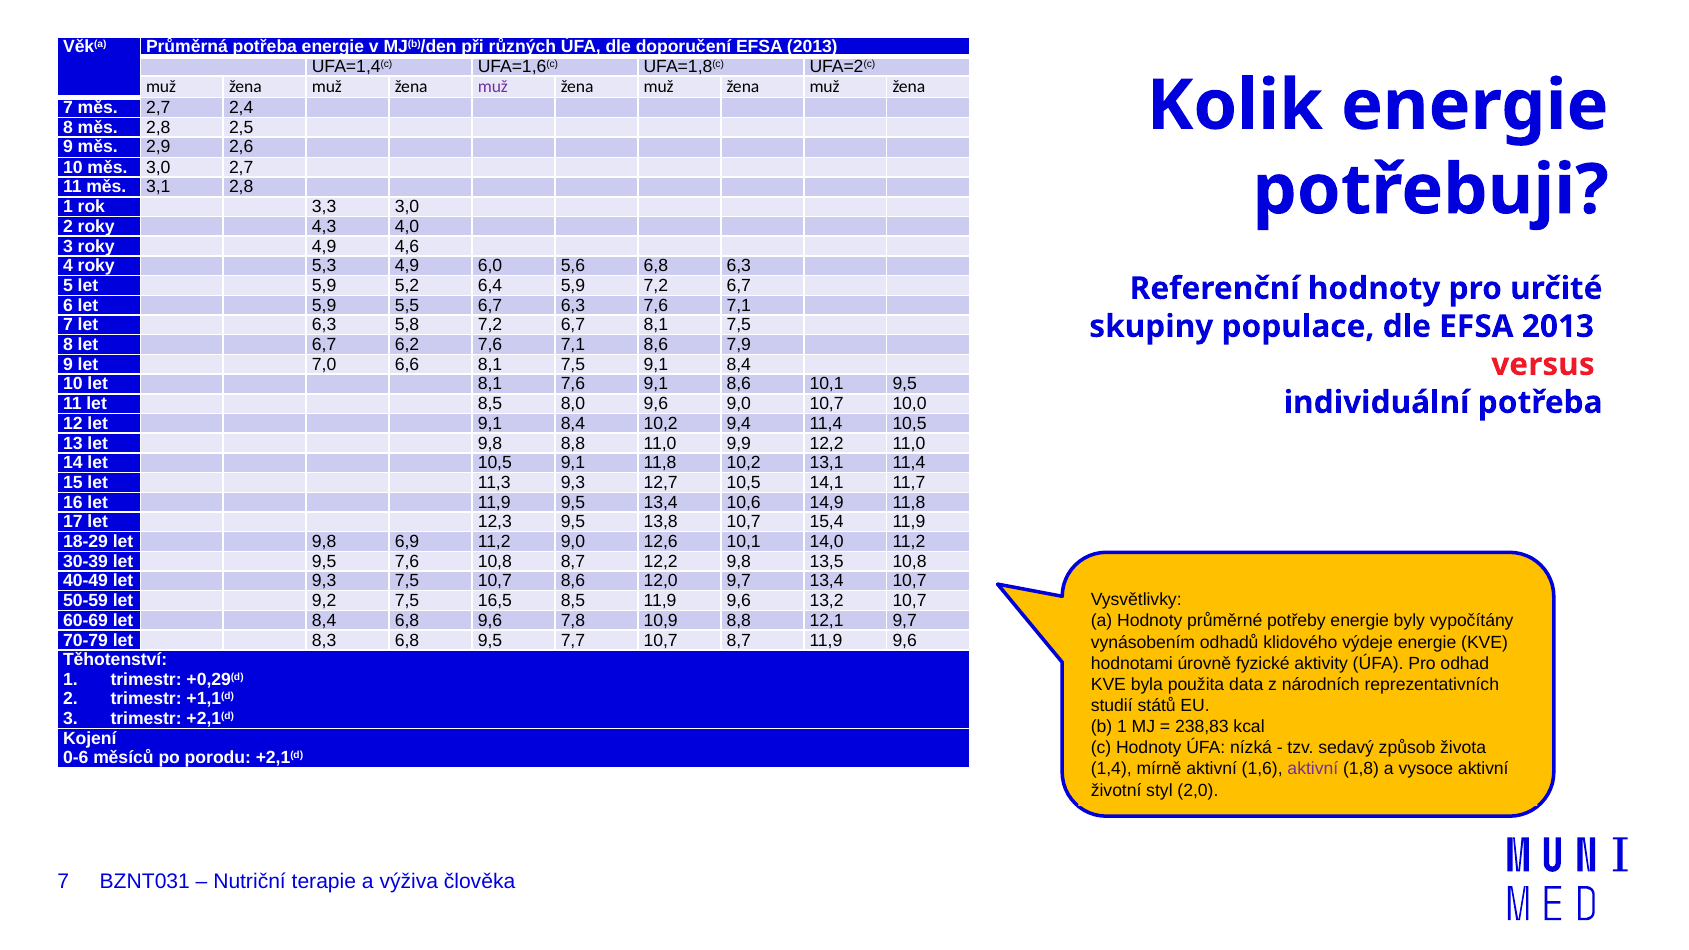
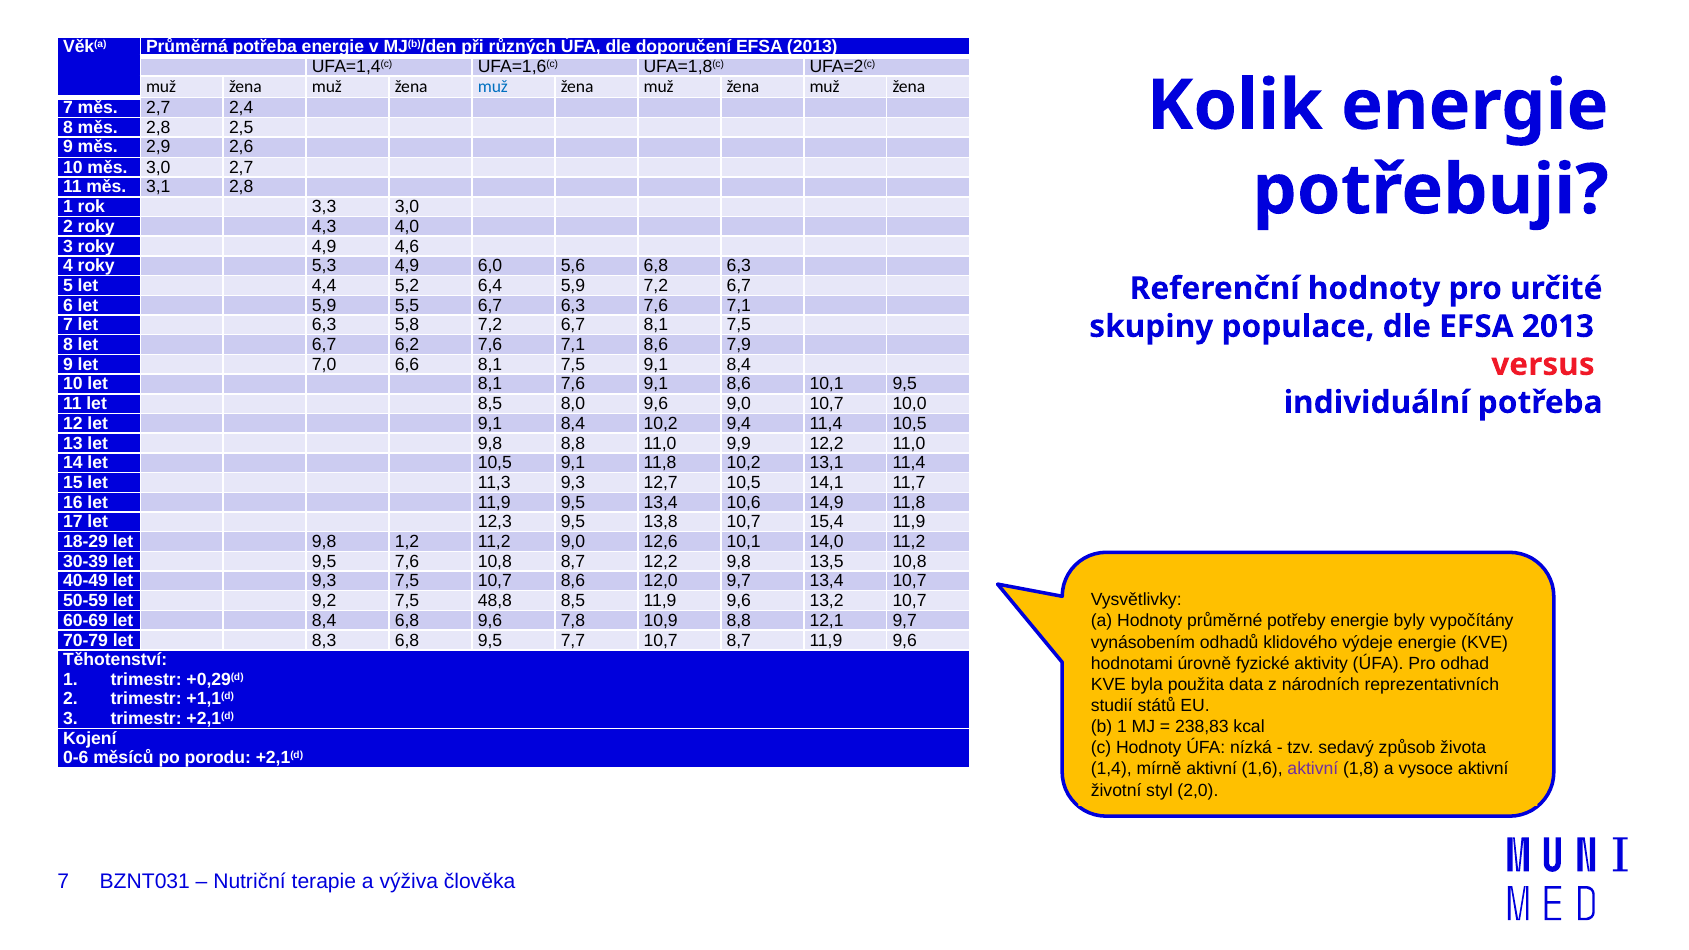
muž colour: purple -> blue (493, 87)
5 let 5,9: 5,9 -> 4,4 (324, 286)
6,9: 6,9 -> 1,2 (407, 542)
16,5: 16,5 -> 48,8 (495, 601)
